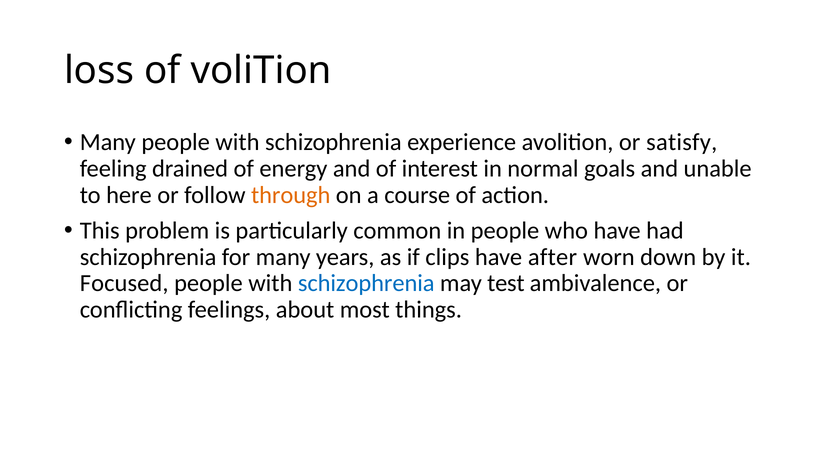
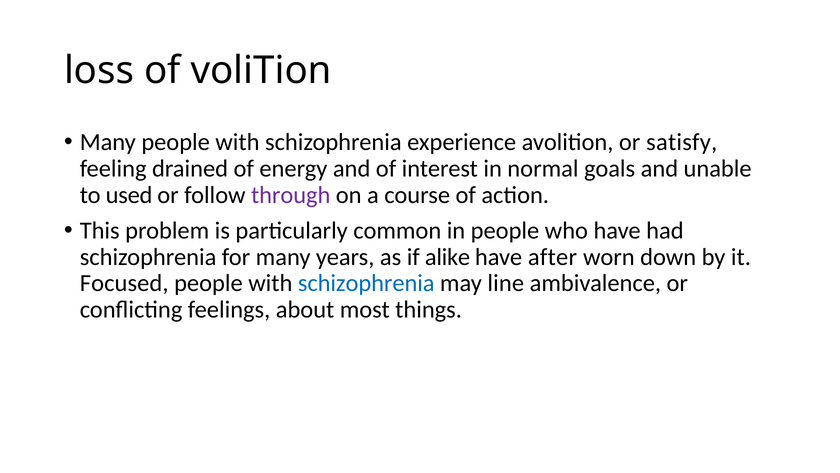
here: here -> used (129, 195)
through colour: orange -> purple (291, 195)
clips: clips -> alike (448, 257)
test: test -> line (506, 283)
